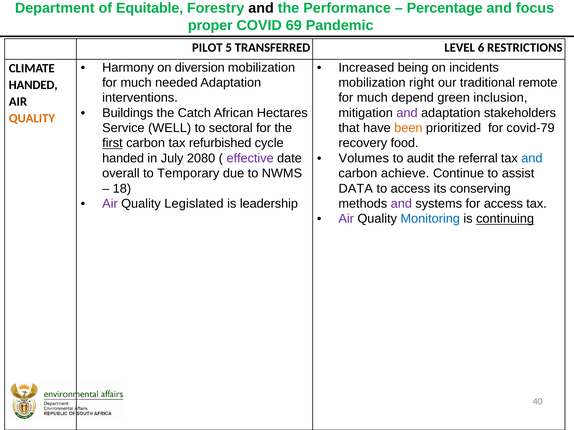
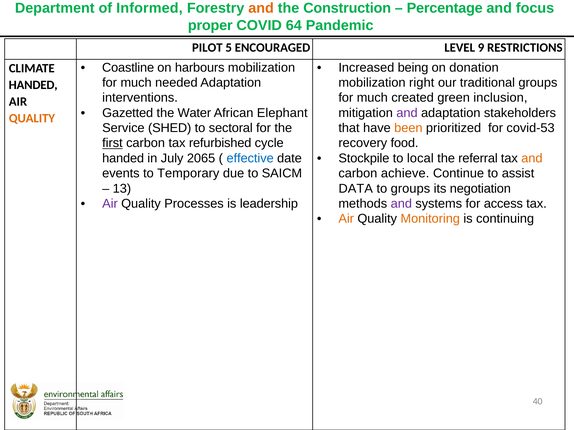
Equitable: Equitable -> Informed (149, 8)
and colour: black -> orange (261, 8)
Performance: Performance -> Construction (347, 8)
69: 69 -> 64 (294, 25)
TRANSFERRED: TRANSFERRED -> ENCOURAGED (273, 48)
6: 6 -> 9 (481, 48)
Harmony: Harmony -> Coastline (128, 68)
diversion: diversion -> harbours (200, 68)
incidents: incidents -> donation (474, 68)
traditional remote: remote -> groups (538, 83)
depend: depend -> created (413, 98)
Buildings: Buildings -> Gazetted (128, 113)
Catch: Catch -> Water (194, 113)
Hectares: Hectares -> Elephant (282, 113)
WELL: WELL -> SHED (170, 128)
covid-79: covid-79 -> covid-53 (531, 128)
Volumes: Volumes -> Stockpile (364, 158)
audit: audit -> local (420, 158)
and colour: blue -> orange (532, 158)
2080: 2080 -> 2065 (201, 158)
effective colour: purple -> blue (250, 158)
overall: overall -> events (121, 174)
NWMS: NWMS -> SAICM (282, 174)
18: 18 -> 13 (122, 189)
to access: access -> groups (410, 189)
conserving: conserving -> negotiation (480, 189)
Legislated: Legislated -> Processes (194, 204)
Air colour: purple -> orange (346, 219)
Monitoring colour: blue -> orange (430, 219)
continuing underline: present -> none (505, 219)
